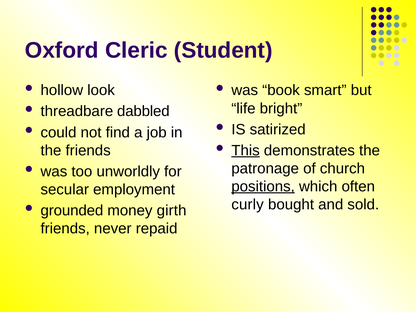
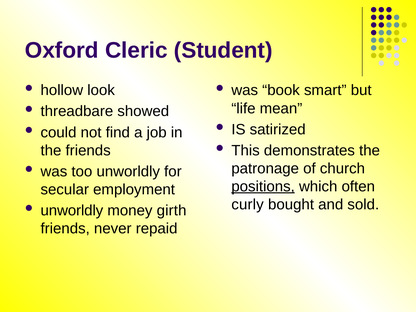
bright: bright -> mean (281, 108)
dabbled: dabbled -> showed (143, 111)
This underline: present -> none (246, 150)
grounded: grounded -> unworldly (72, 210)
